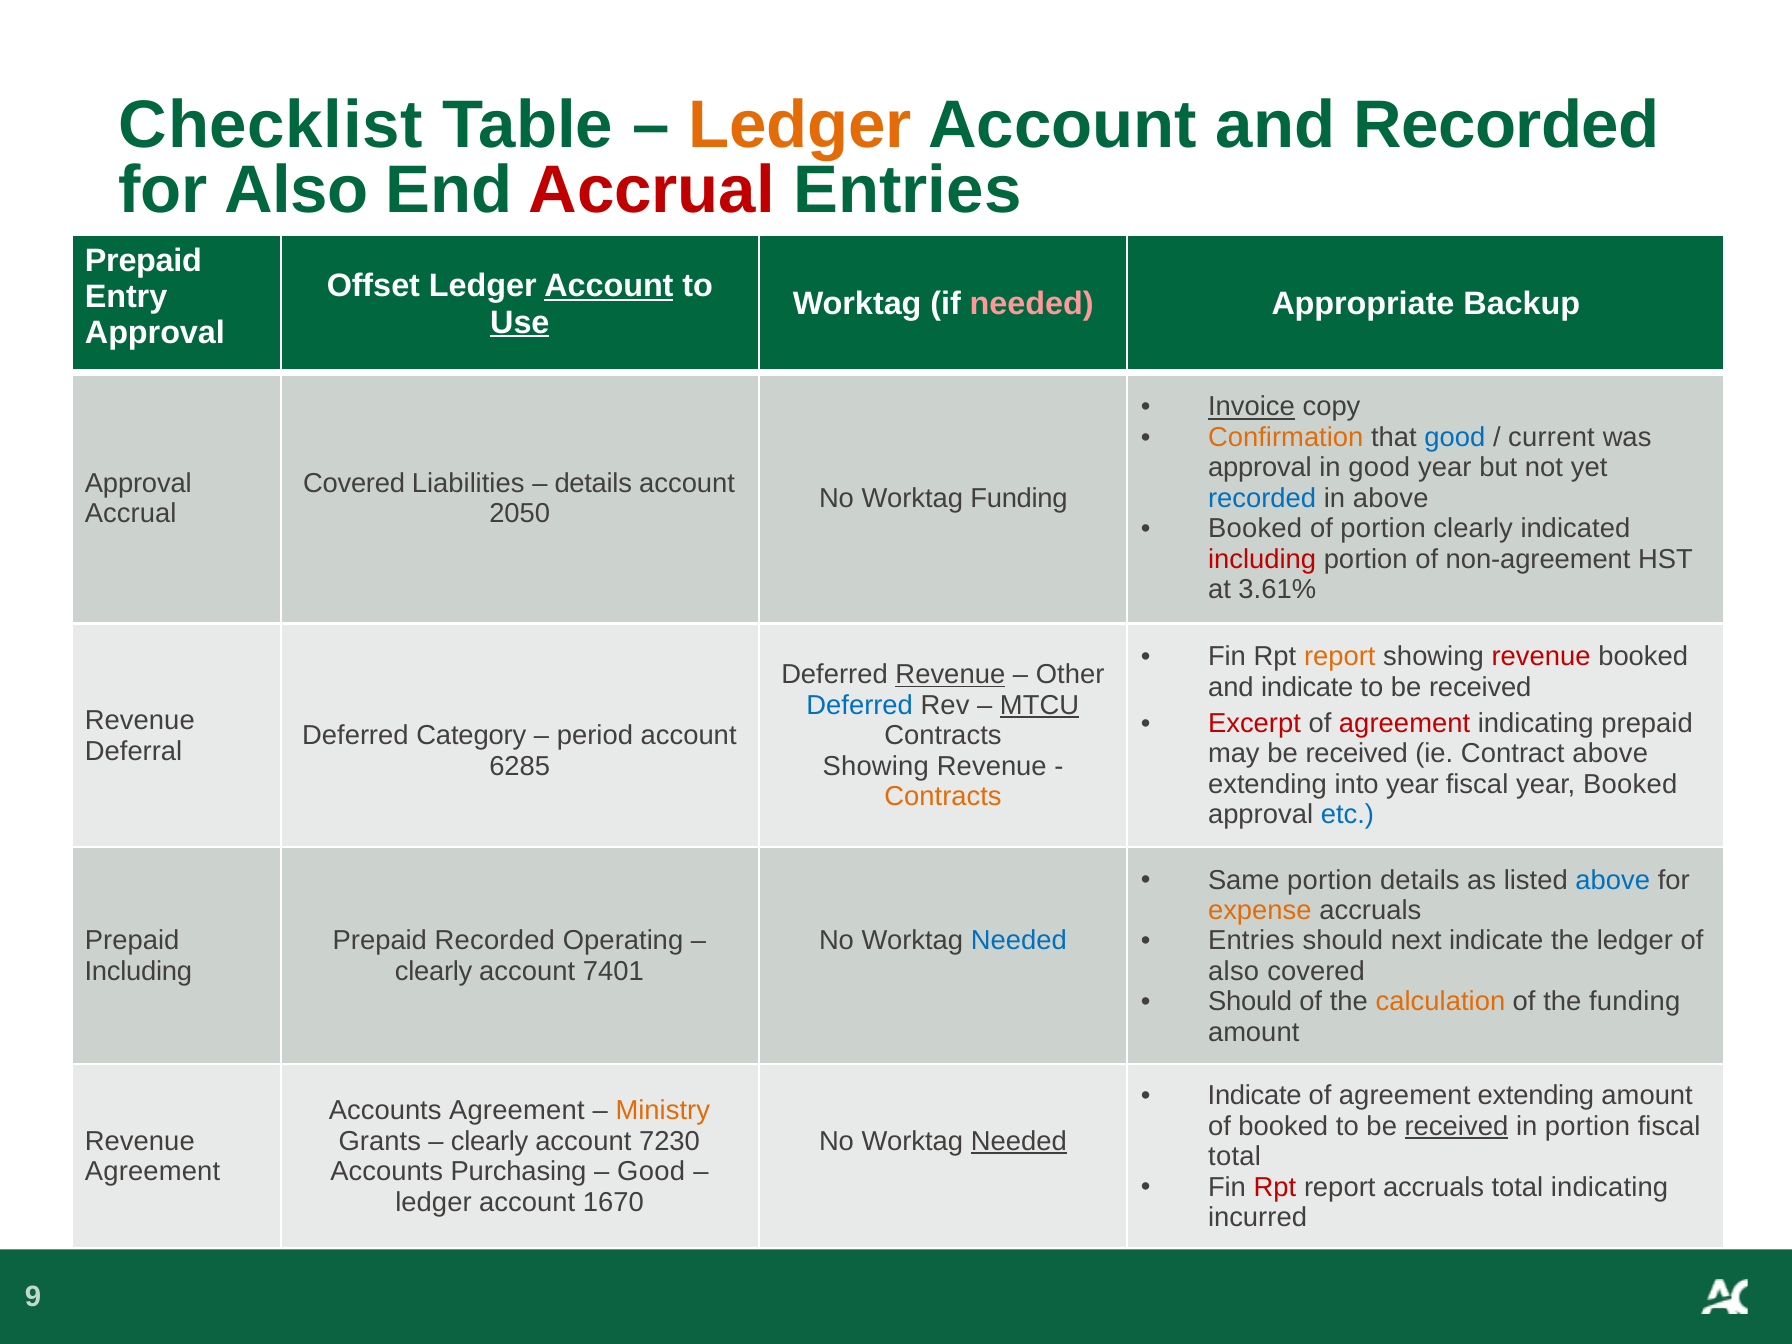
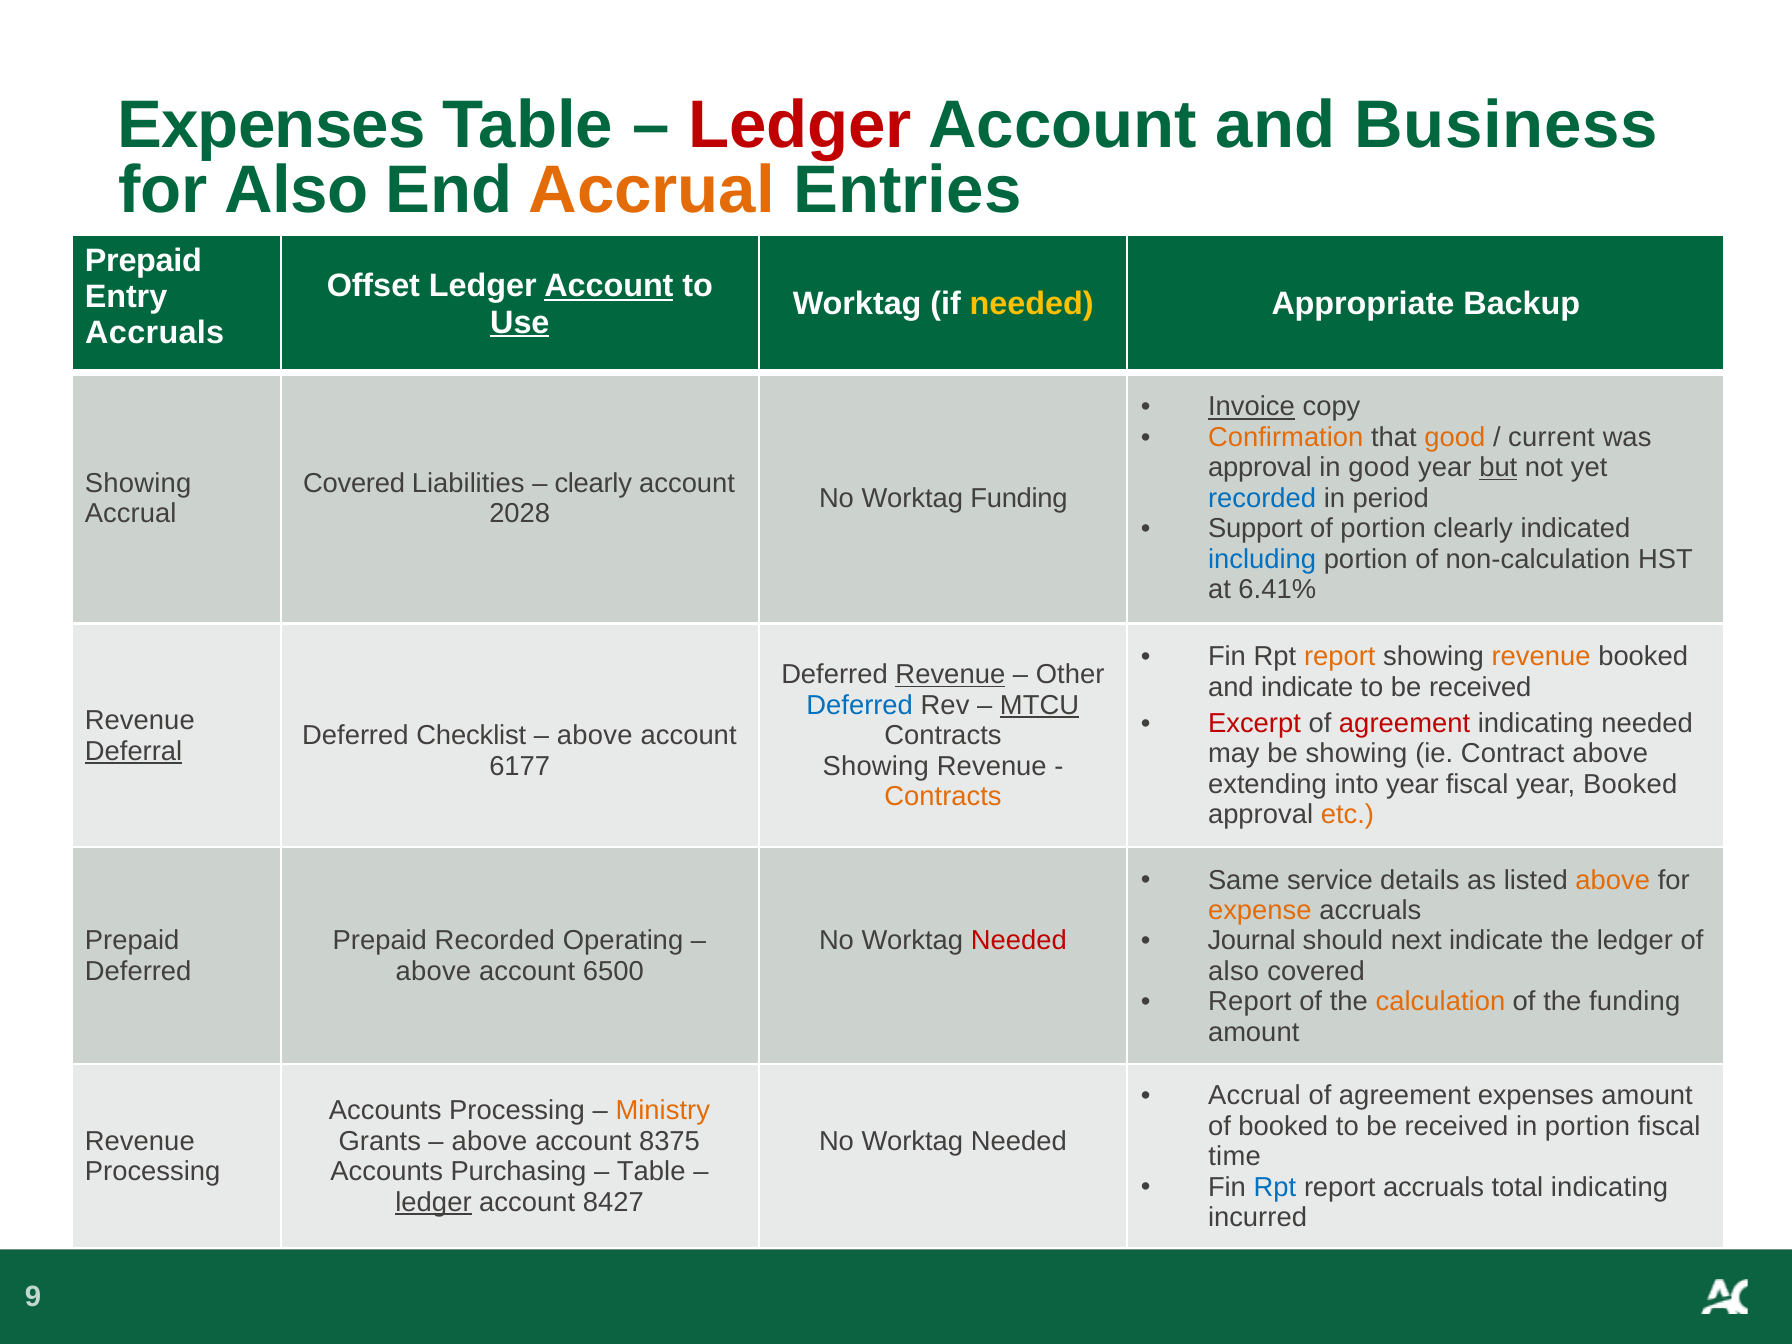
Checklist: Checklist -> Expenses (272, 125)
Ledger colour: orange -> red (800, 125)
and Recorded: Recorded -> Business (1506, 125)
Accrual colour: red -> orange (652, 190)
needed colour: pink -> yellow (1032, 304)
Approval: Approval -> Accruals (155, 333)
good colour: blue -> orange (1455, 437)
but underline: none -> present (1498, 468)
Approval: Approval -> Showing (138, 483)
details: details -> clearly (593, 483)
in above: above -> period (1391, 498)
2050: 2050 -> 2028 (520, 514)
Booked: Booked -> Support (1255, 529)
including colour: red -> blue (1262, 559)
non-agreement: non-agreement -> non-calculation (1538, 559)
3.61%: 3.61% -> 6.41% (1277, 590)
revenue colour: red -> orange (1541, 657)
indicating prepaid: prepaid -> needed (1647, 723)
Category: Category -> Checklist (471, 736)
period: period -> above (595, 736)
Deferral underline: none -> present (134, 751)
may be received: received -> showing (1356, 754)
6285: 6285 -> 6177 (520, 766)
etc colour: blue -> orange (1347, 815)
Same portion: portion -> service (1330, 880)
above colour: blue -> orange (1613, 880)
Needed colour: blue -> red (1019, 941)
Entries: Entries -> Journal (1252, 941)
Including: Including -> Deferred (138, 971)
clearly: clearly -> above (433, 971)
7401: 7401 -> 6500 (613, 971)
Should: Should -> Report (1250, 1002)
Indicate: Indicate -> Accrual (1254, 1096)
agreement extending: extending -> expenses (1536, 1096)
Accounts Agreement: Agreement -> Processing (517, 1111)
received underline: present -> none (1456, 1126)
clearly: clearly -> above (489, 1141)
7230: 7230 -> 8375 (669, 1141)
Needed underline: present -> none (1019, 1141)
total: total -> time (1235, 1157)
Agreement: Agreement -> Processing (153, 1172)
Good: Good -> Table (651, 1172)
Rpt colour: red -> blue (1275, 1187)
ledger underline: none -> present (433, 1202)
1670: 1670 -> 8427 (613, 1202)
